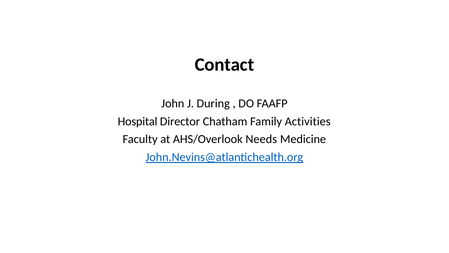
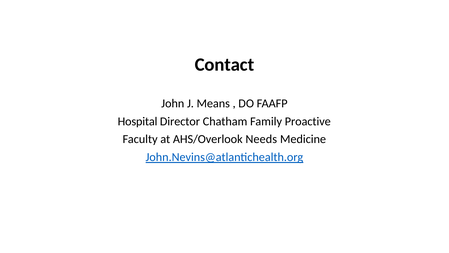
During: During -> Means (213, 103)
Activities: Activities -> Proactive (308, 121)
